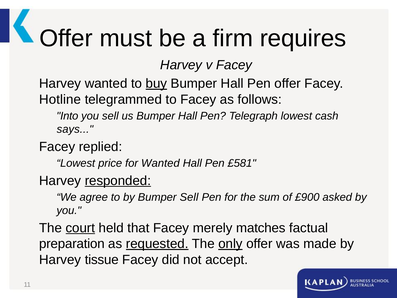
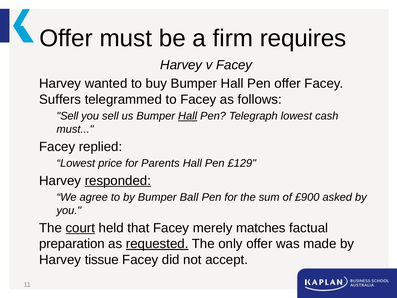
buy underline: present -> none (156, 83)
Hotline: Hotline -> Suffers (60, 99)
Into: Into -> Sell (67, 116)
Hall underline: none -> present (188, 116)
says: says -> must (75, 129)
for Wanted: Wanted -> Parents (160, 163)
£581: £581 -> £129 (242, 163)
Bumper Sell: Sell -> Ball (189, 197)
only underline: present -> none (230, 244)
